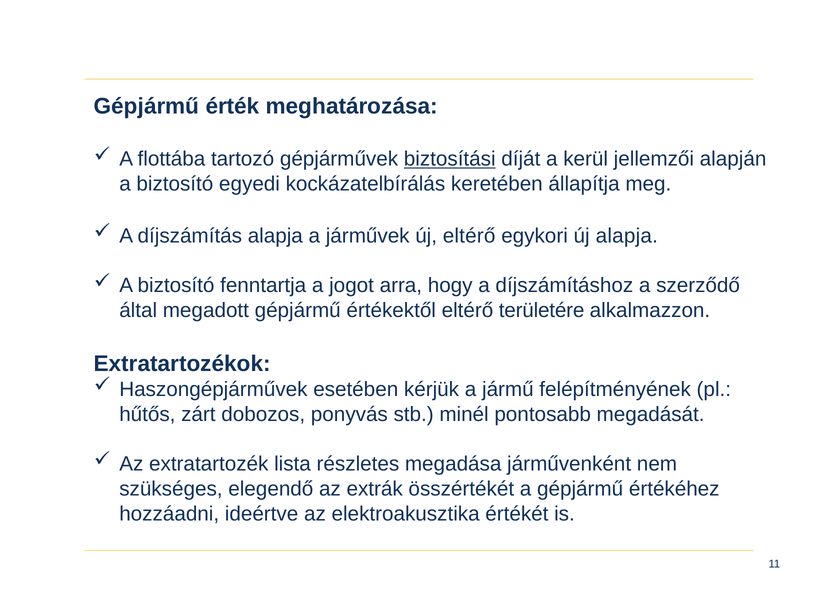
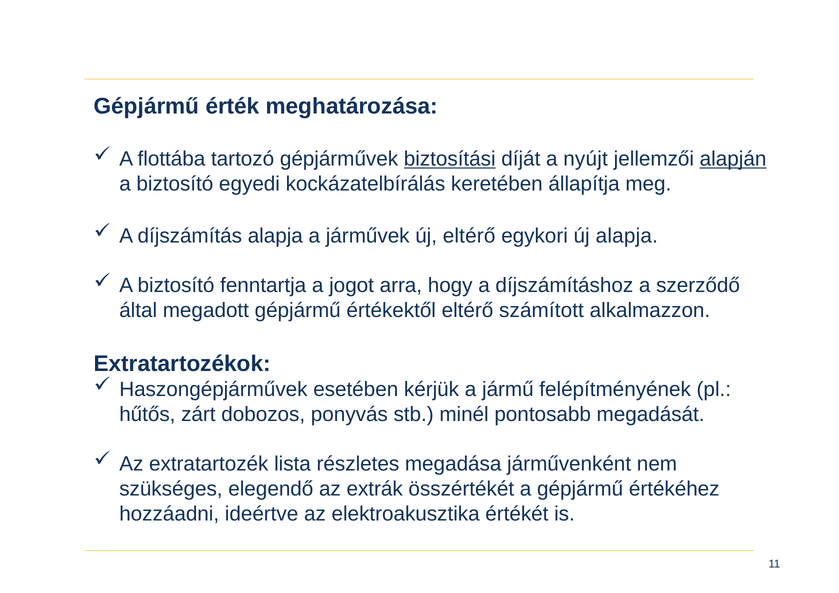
kerül: kerül -> nyújt (586, 159)
alapján underline: none -> present (733, 159)
területére: területére -> számított (541, 311)
